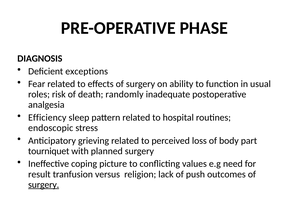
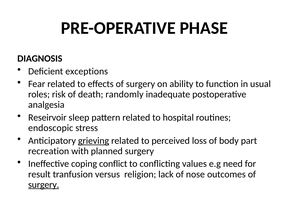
Efficiency: Efficiency -> Reseirvoir (47, 117)
grieving underline: none -> present (94, 141)
tourniquet: tourniquet -> recreation (49, 151)
picture: picture -> conflict (113, 164)
push: push -> nose (195, 174)
